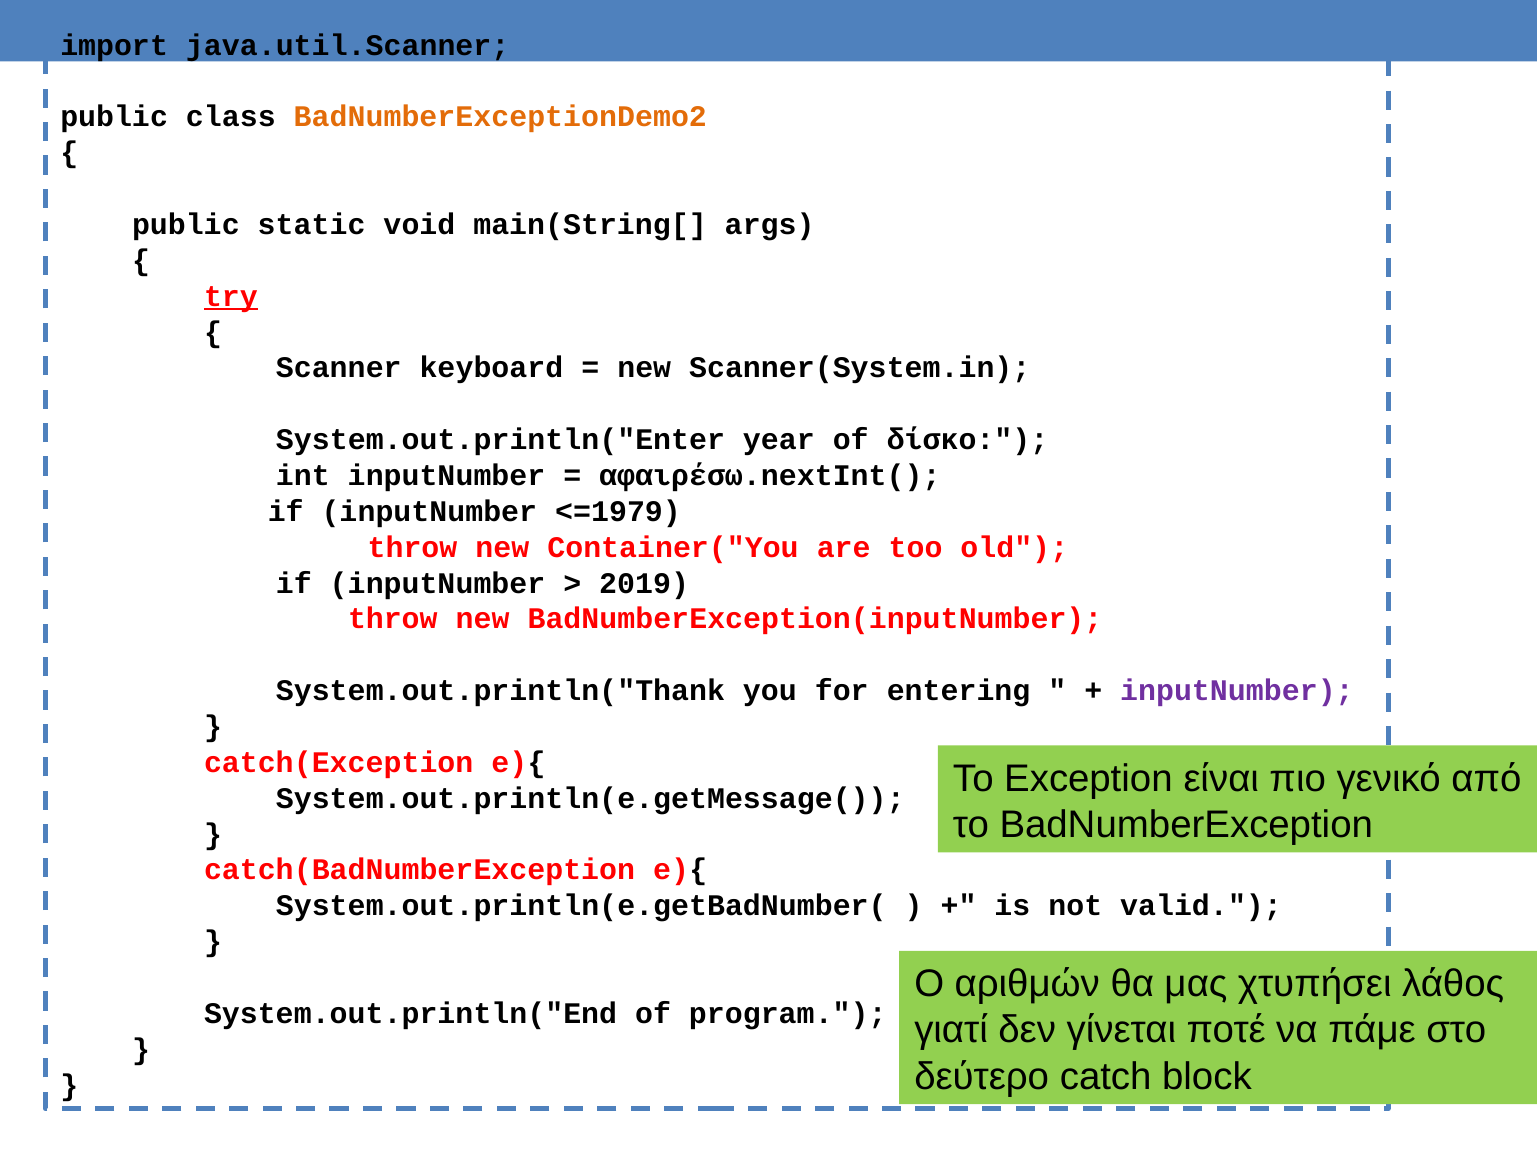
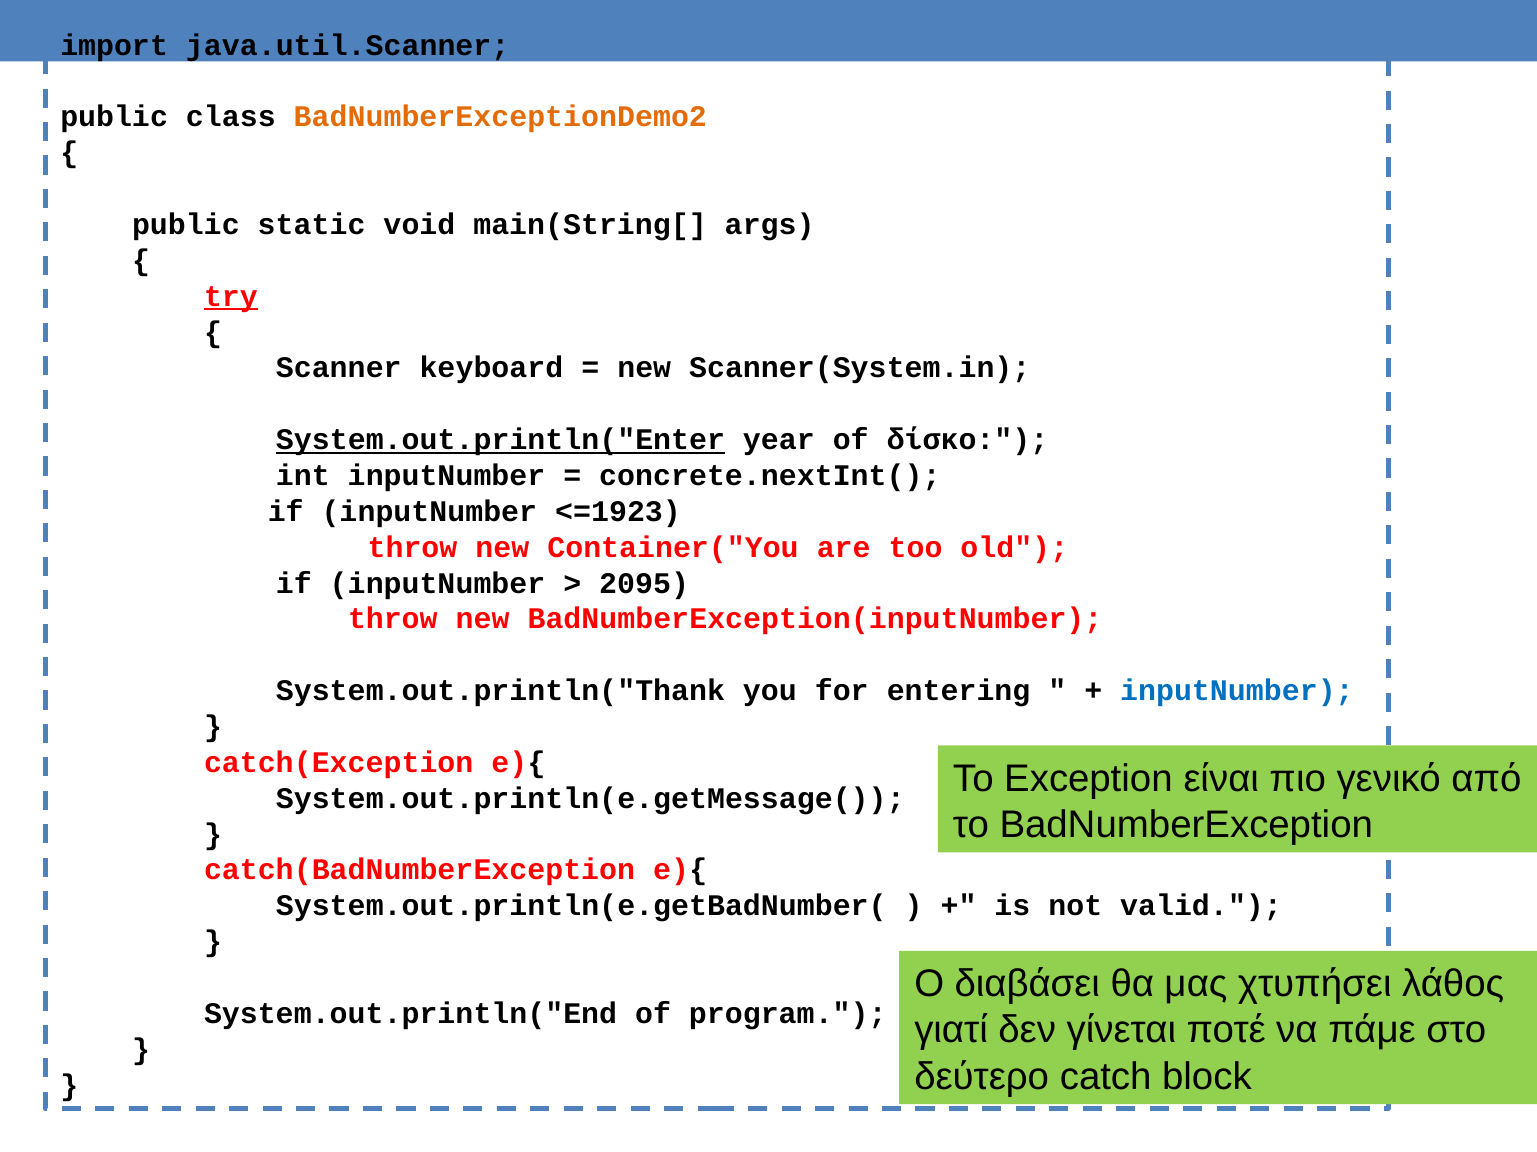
System.out.println("Enter underline: none -> present (501, 440)
αφαιρέσω.nextInt(: αφαιρέσω.nextInt( -> concrete.nextInt( (770, 476)
<=1979: <=1979 -> <=1923 (618, 512)
2019: 2019 -> 2095 (644, 584)
inputNumber colour: purple -> blue (1237, 691)
αριθμών: αριθμών -> διαβάσει (1027, 985)
